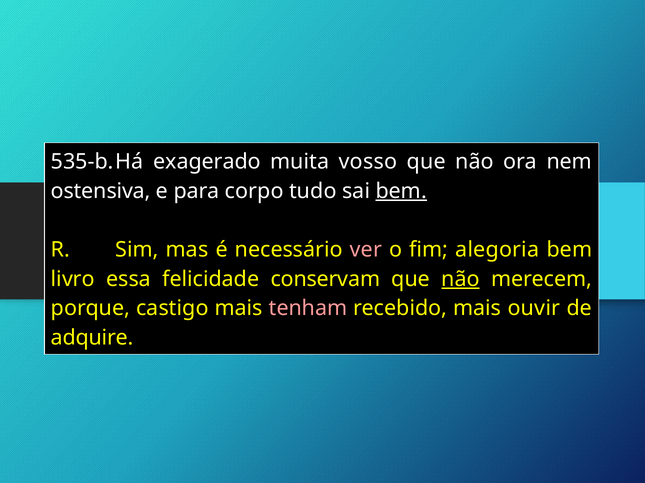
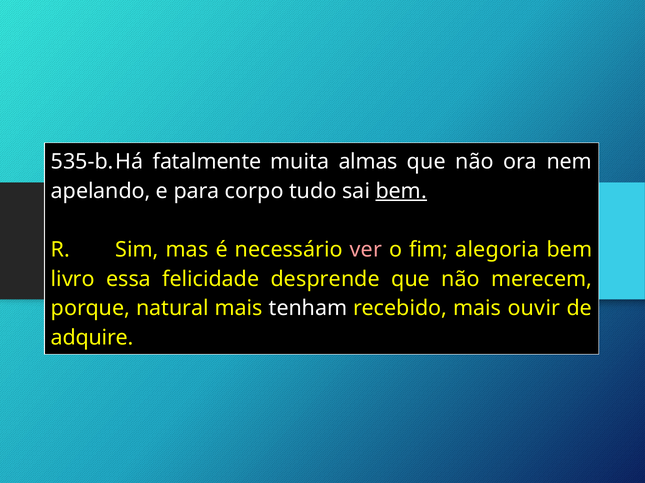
exagerado: exagerado -> fatalmente (207, 162)
vosso: vosso -> almas (368, 162)
ostensiva: ostensiva -> apelando (101, 191)
conservam: conservam -> desprende (325, 279)
não underline: present -> none (461, 279)
castigo: castigo -> natural (172, 309)
tenham colour: pink -> white (308, 309)
